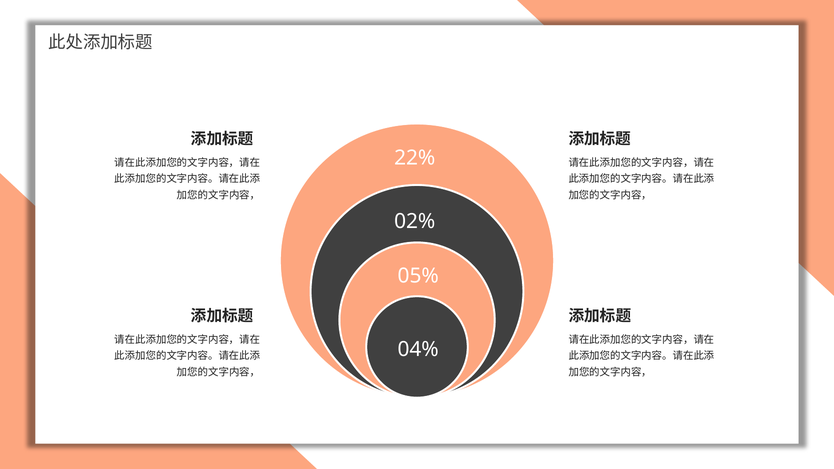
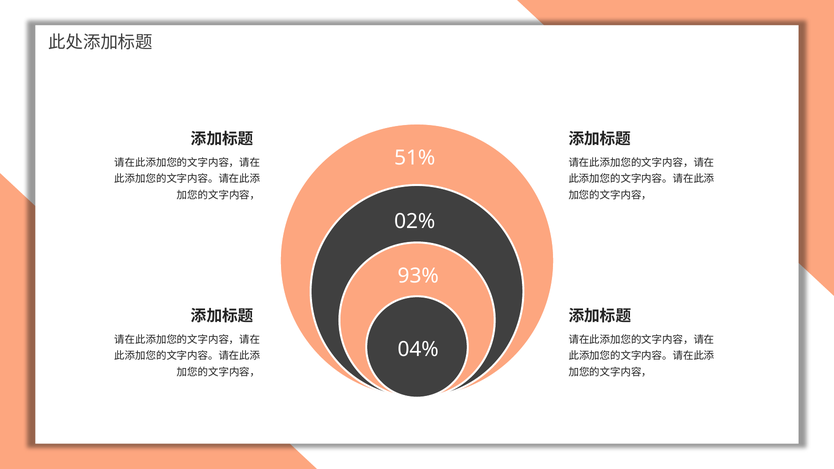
22%: 22% -> 51% (415, 158)
05%: 05% -> 93% (418, 276)
